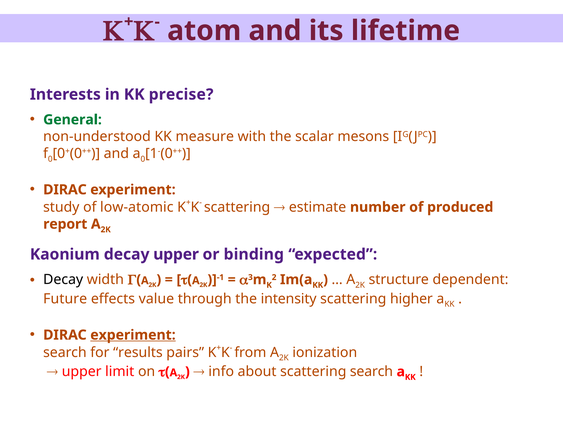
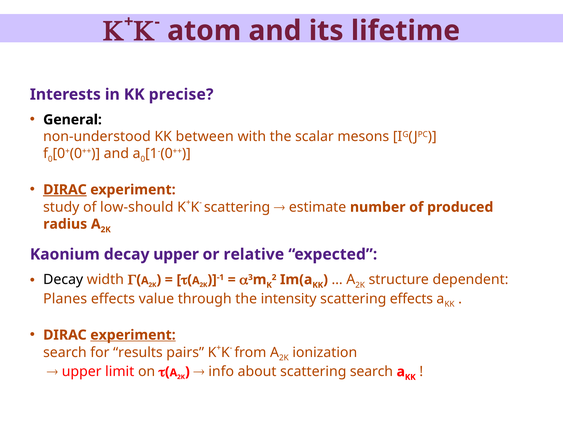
General colour: green -> black (72, 119)
measure: measure -> between (205, 136)
DIRAC underline: none -> present (65, 189)
low-atomic: low-atomic -> low-should (137, 207)
report: report -> radius (65, 224)
binding: binding -> relative (254, 254)
Future: Future -> Planes (65, 298)
scattering higher: higher -> effects (411, 298)
